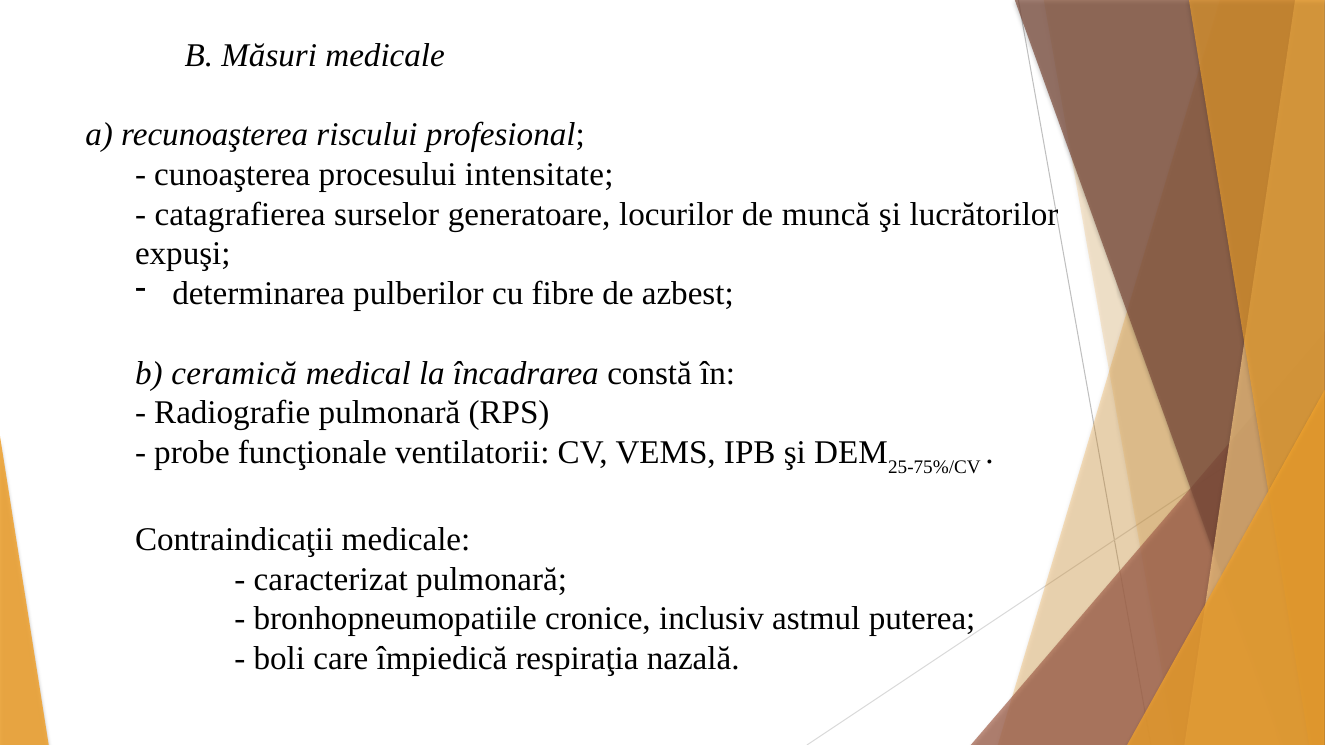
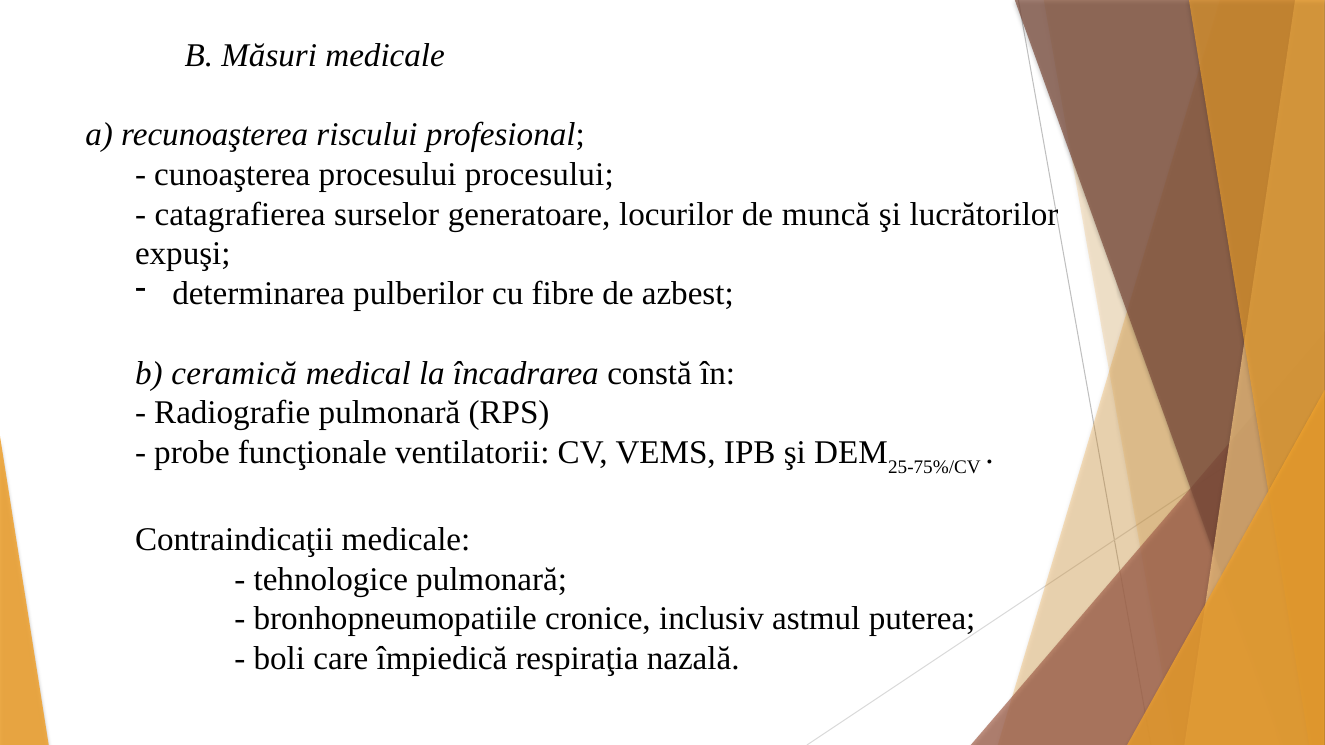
procesului intensitate: intensitate -> procesului (539, 175)
caracterizat: caracterizat -> tehnologice (331, 579)
